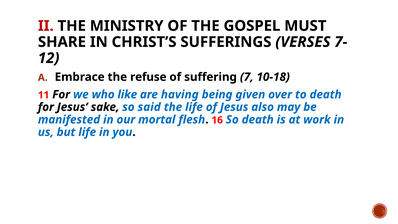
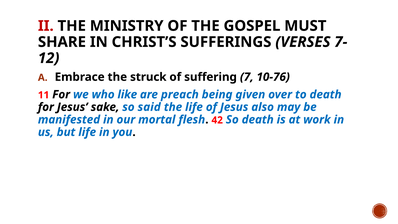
refuse: refuse -> struck (148, 77)
10-18: 10-18 -> 10-76 (273, 77)
having: having -> preach (180, 94)
16: 16 -> 42 (217, 120)
